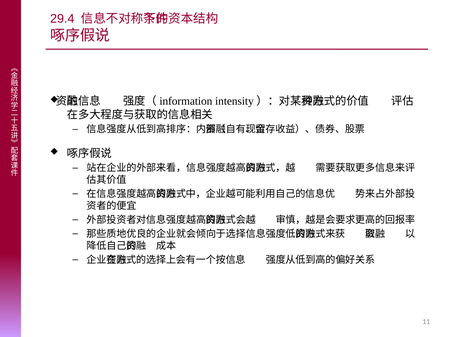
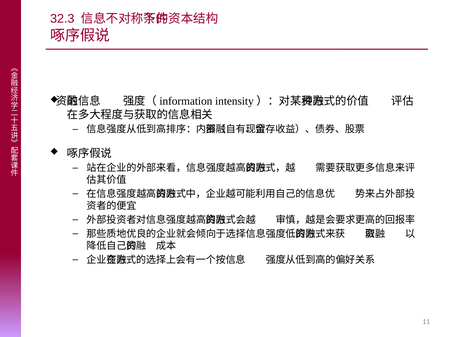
29.4: 29.4 -> 32.3 (62, 19)
